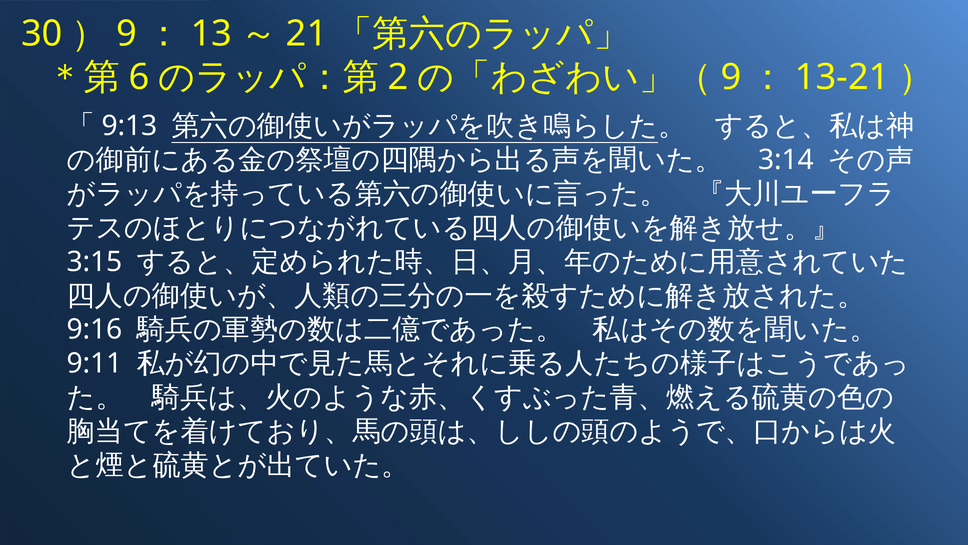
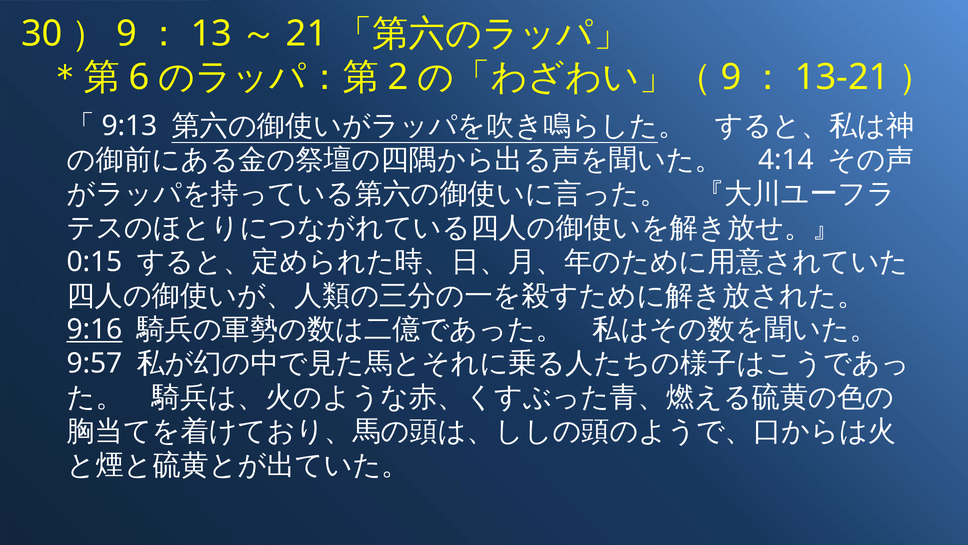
3:14: 3:14 -> 4:14 (786, 160)
3:15: 3:15 -> 0:15 (95, 262)
9:16 underline: none -> present (95, 329)
9:11: 9:11 -> 9:57 (95, 363)
